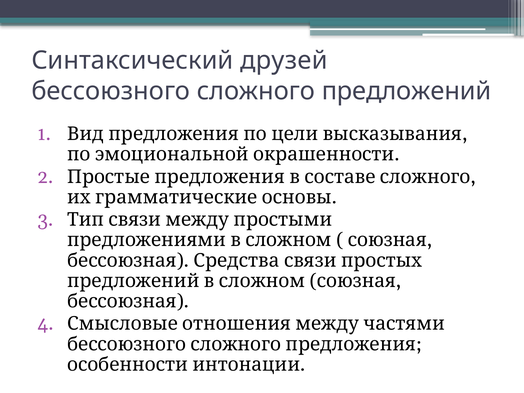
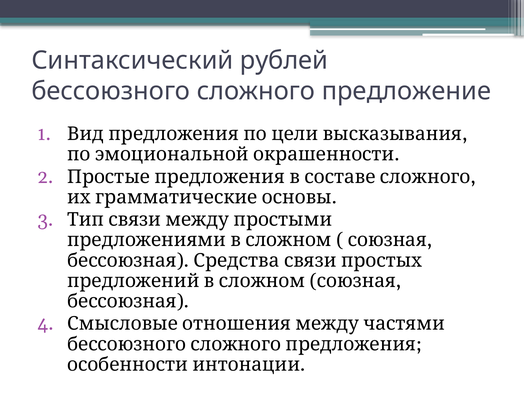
друзей: друзей -> рублей (284, 61)
предложений: предложений -> предложение (406, 91)
